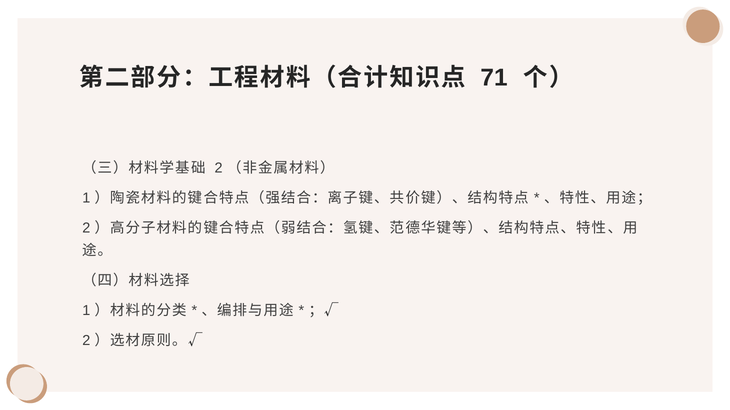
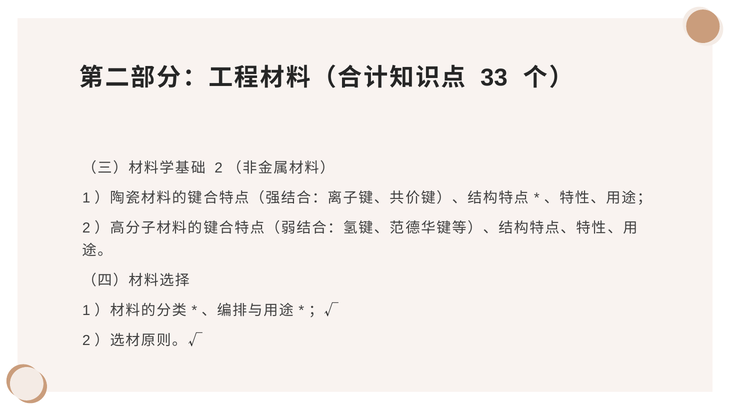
71: 71 -> 33 (494, 78)
